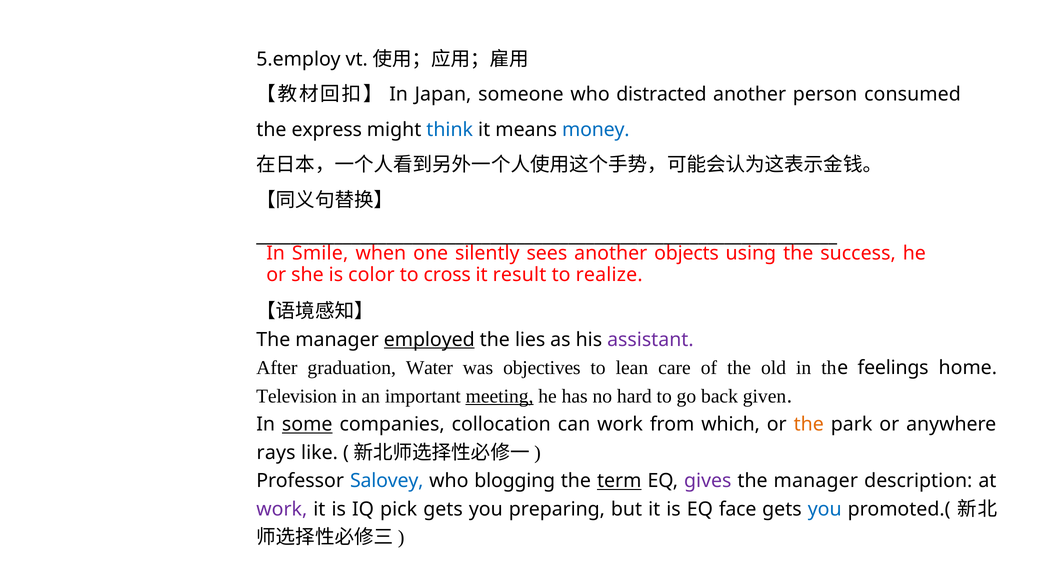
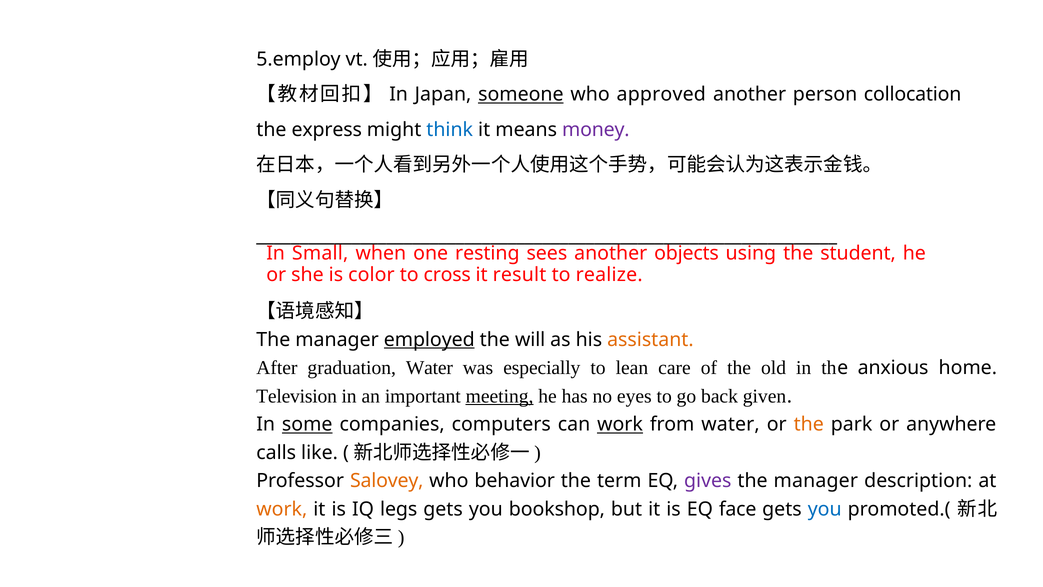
someone underline: none -> present (521, 94)
distracted: distracted -> approved (661, 94)
consumed: consumed -> collocation (913, 94)
money colour: blue -> purple (596, 130)
Smile: Smile -> Small (320, 253)
silently: silently -> resting (487, 253)
success: success -> student (858, 253)
lies: lies -> will (530, 339)
assistant colour: purple -> orange (650, 339)
objectives: objectives -> especially (542, 368)
feelings: feelings -> anxious (893, 368)
hard: hard -> eyes (634, 396)
collocation: collocation -> computers (501, 424)
work underline: none -> present (620, 424)
from which: which -> water (730, 424)
rays: rays -> calls (276, 452)
Salovey colour: blue -> orange (387, 481)
blogging: blogging -> behavior (515, 481)
term underline: present -> none (619, 481)
work colour: purple -> orange (282, 509)
pick: pick -> legs (399, 509)
preparing: preparing -> bookshop (557, 509)
